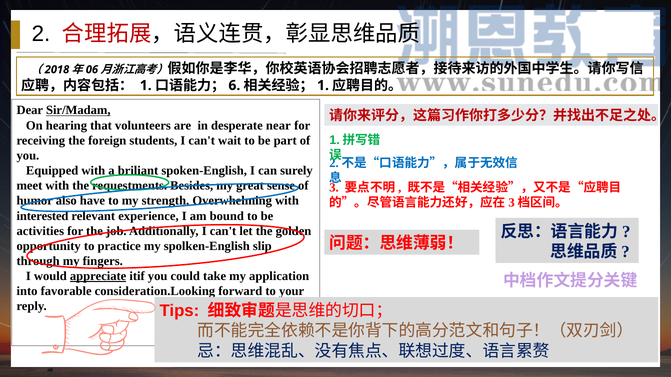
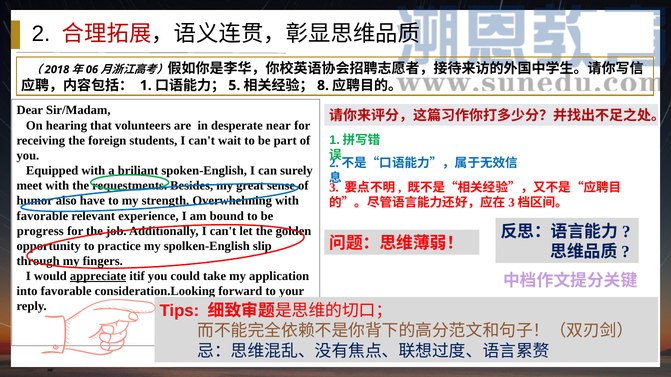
6: 6 -> 5 (234, 86)
1: 1 -> 8 (323, 86)
Sir/Madam underline: present -> none (78, 110)
interested: interested -> favorable (42, 216)
activities: activities -> progress (40, 231)
